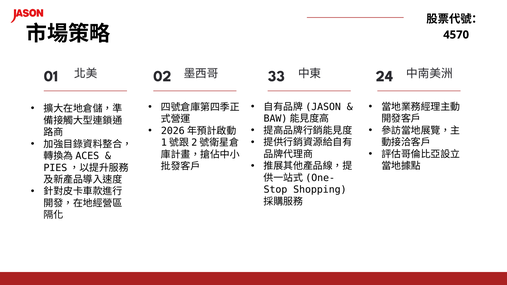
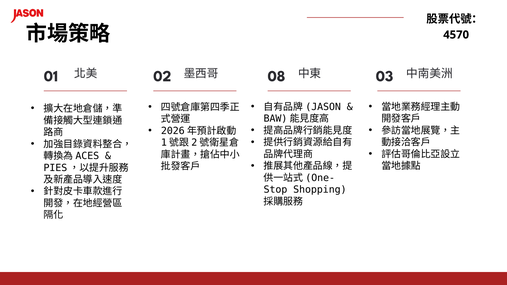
33: 33 -> 08 (276, 76)
24: 24 -> 03 (385, 76)
